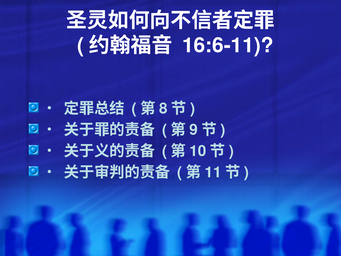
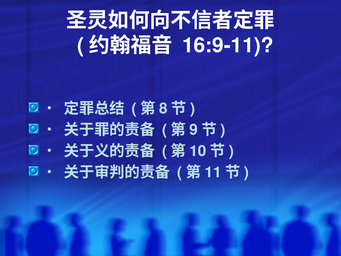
16:6-11: 16:6-11 -> 16:9-11 (228, 45)
